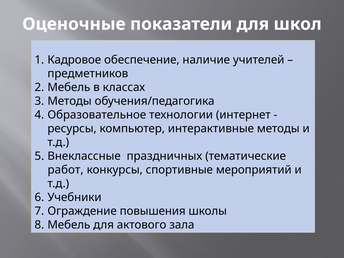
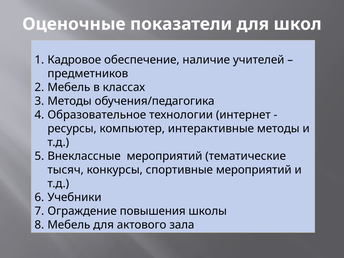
Внеклассные праздничных: праздничных -> мероприятий (164, 156)
работ: работ -> тысяч (66, 170)
